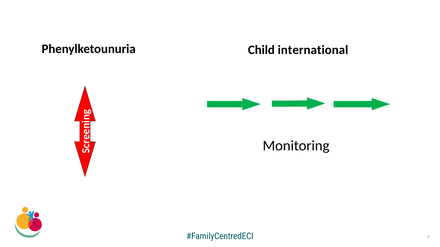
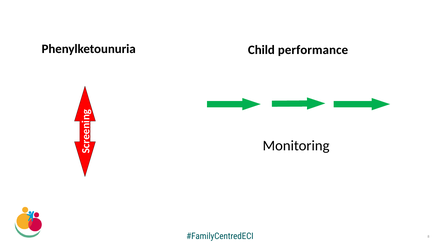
international: international -> performance (313, 50)
